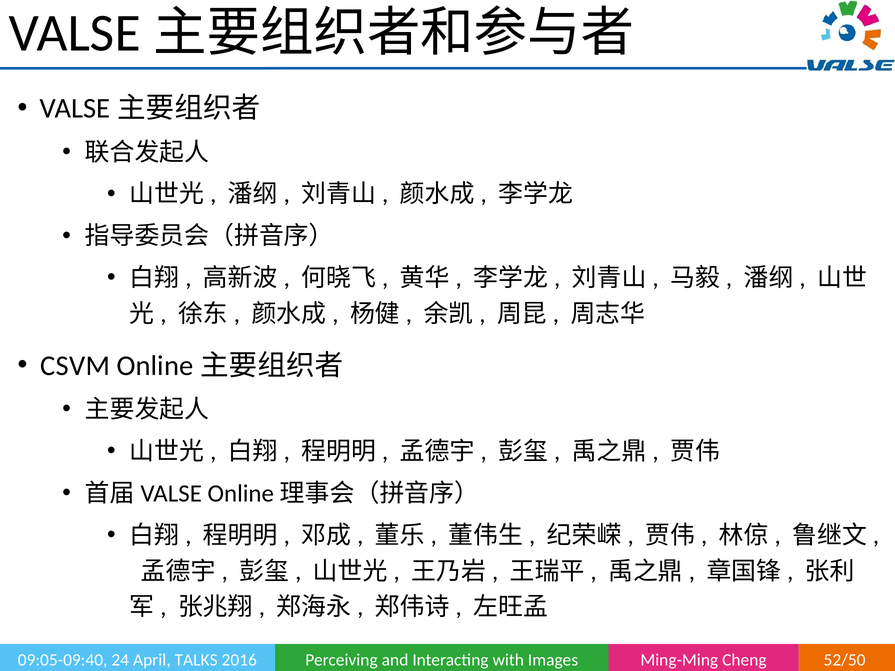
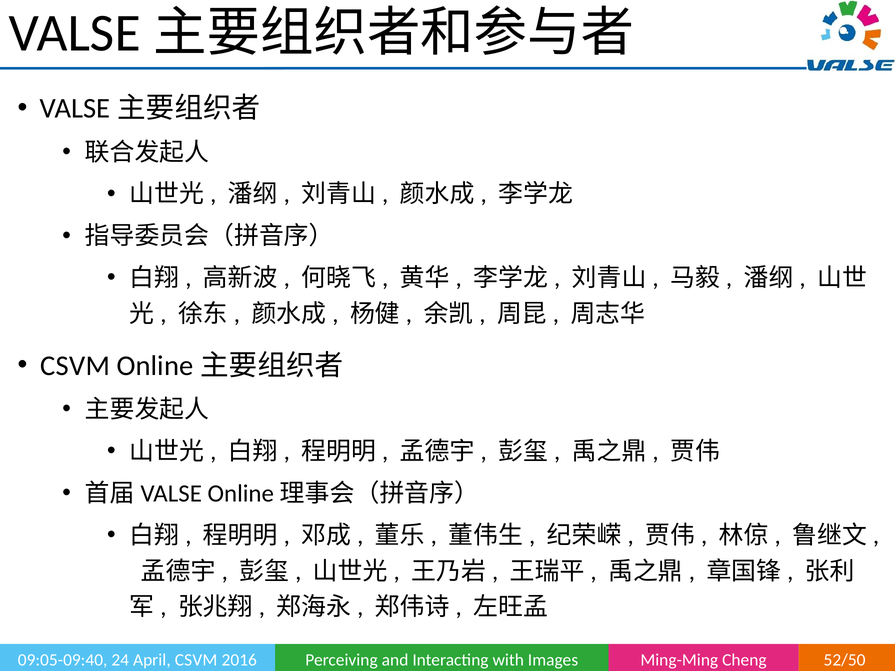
TALKS: TALKS -> CSVM (196, 660)
